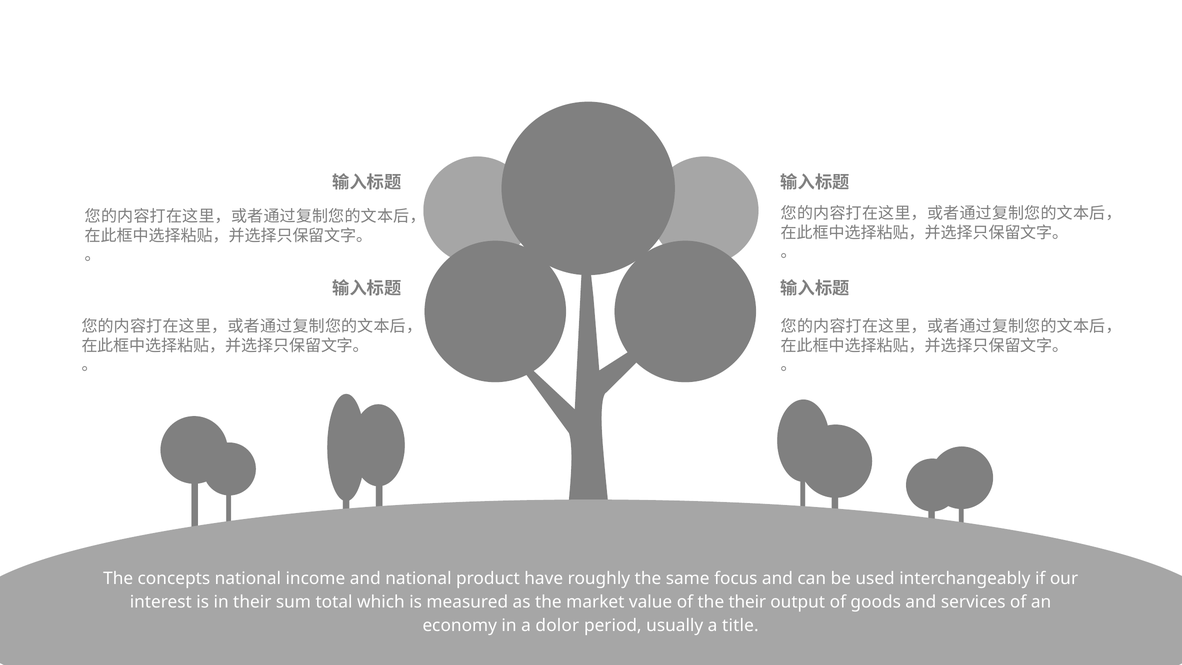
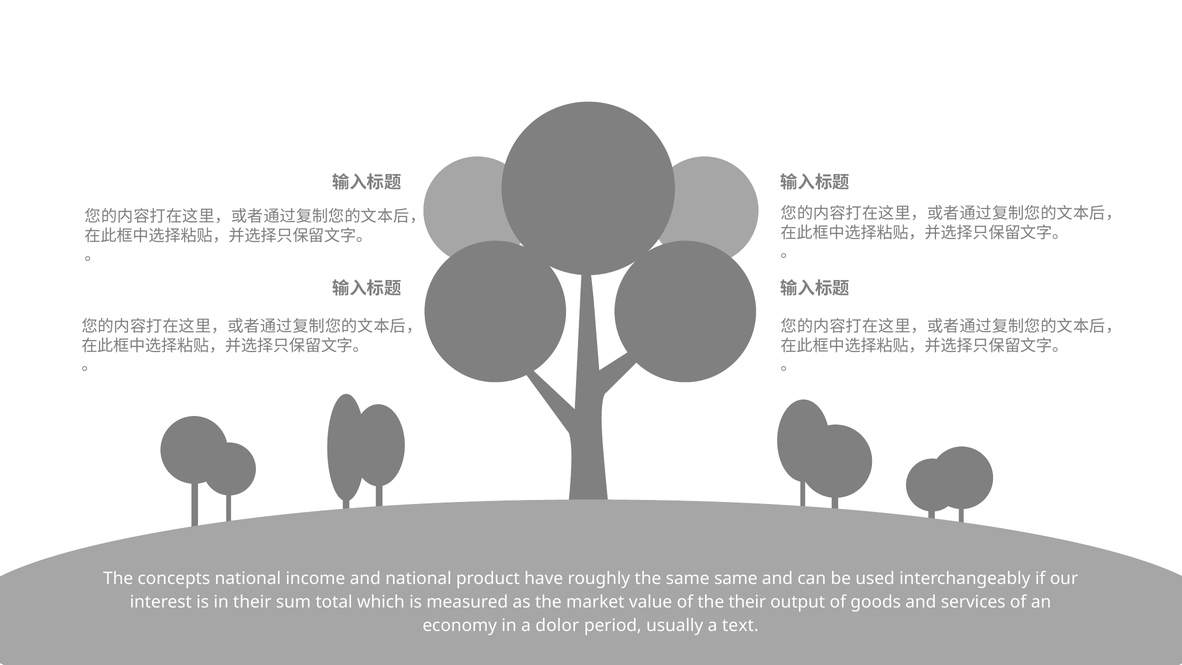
same focus: focus -> same (736, 578)
title: title -> text (740, 625)
